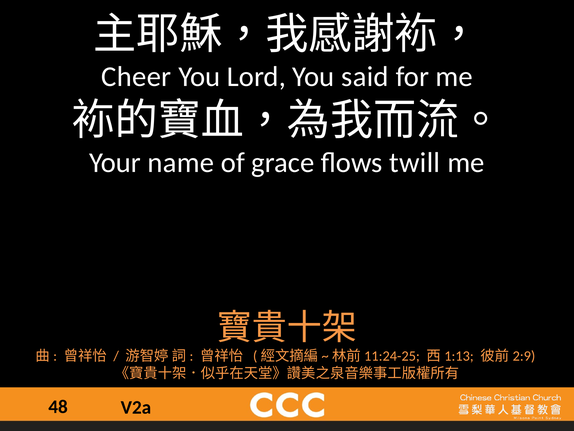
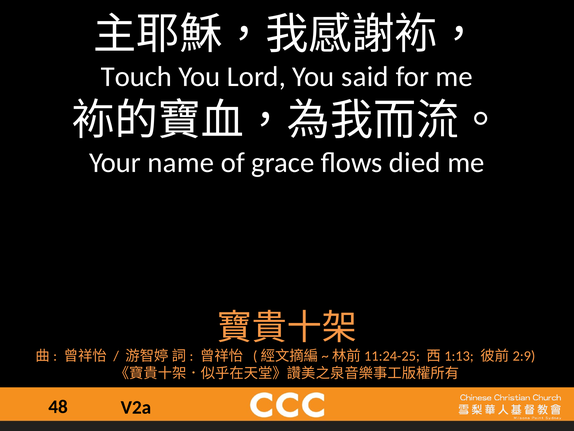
Cheer: Cheer -> Touch (136, 76)
twill: twill -> died (415, 163)
